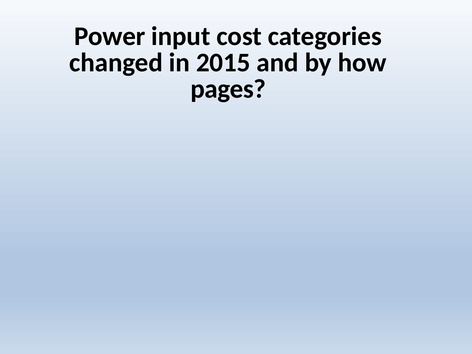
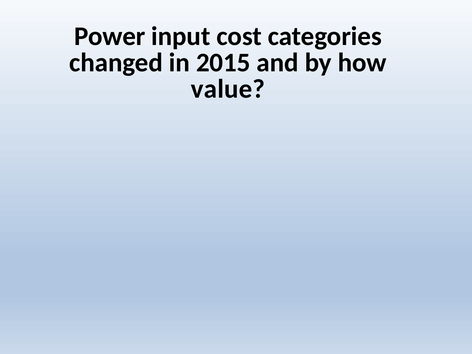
pages: pages -> value (228, 89)
